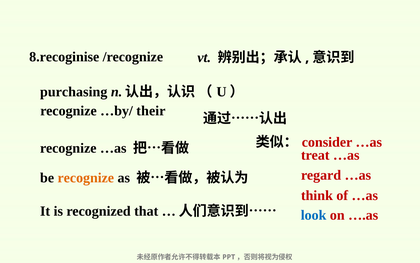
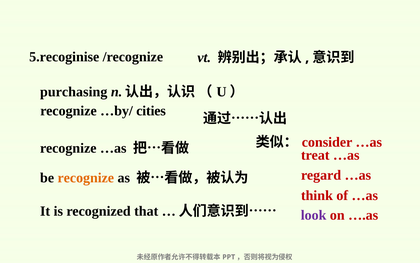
8.recoginise: 8.recoginise -> 5.recoginise (64, 57)
their: their -> cities (151, 111)
look colour: blue -> purple (314, 215)
